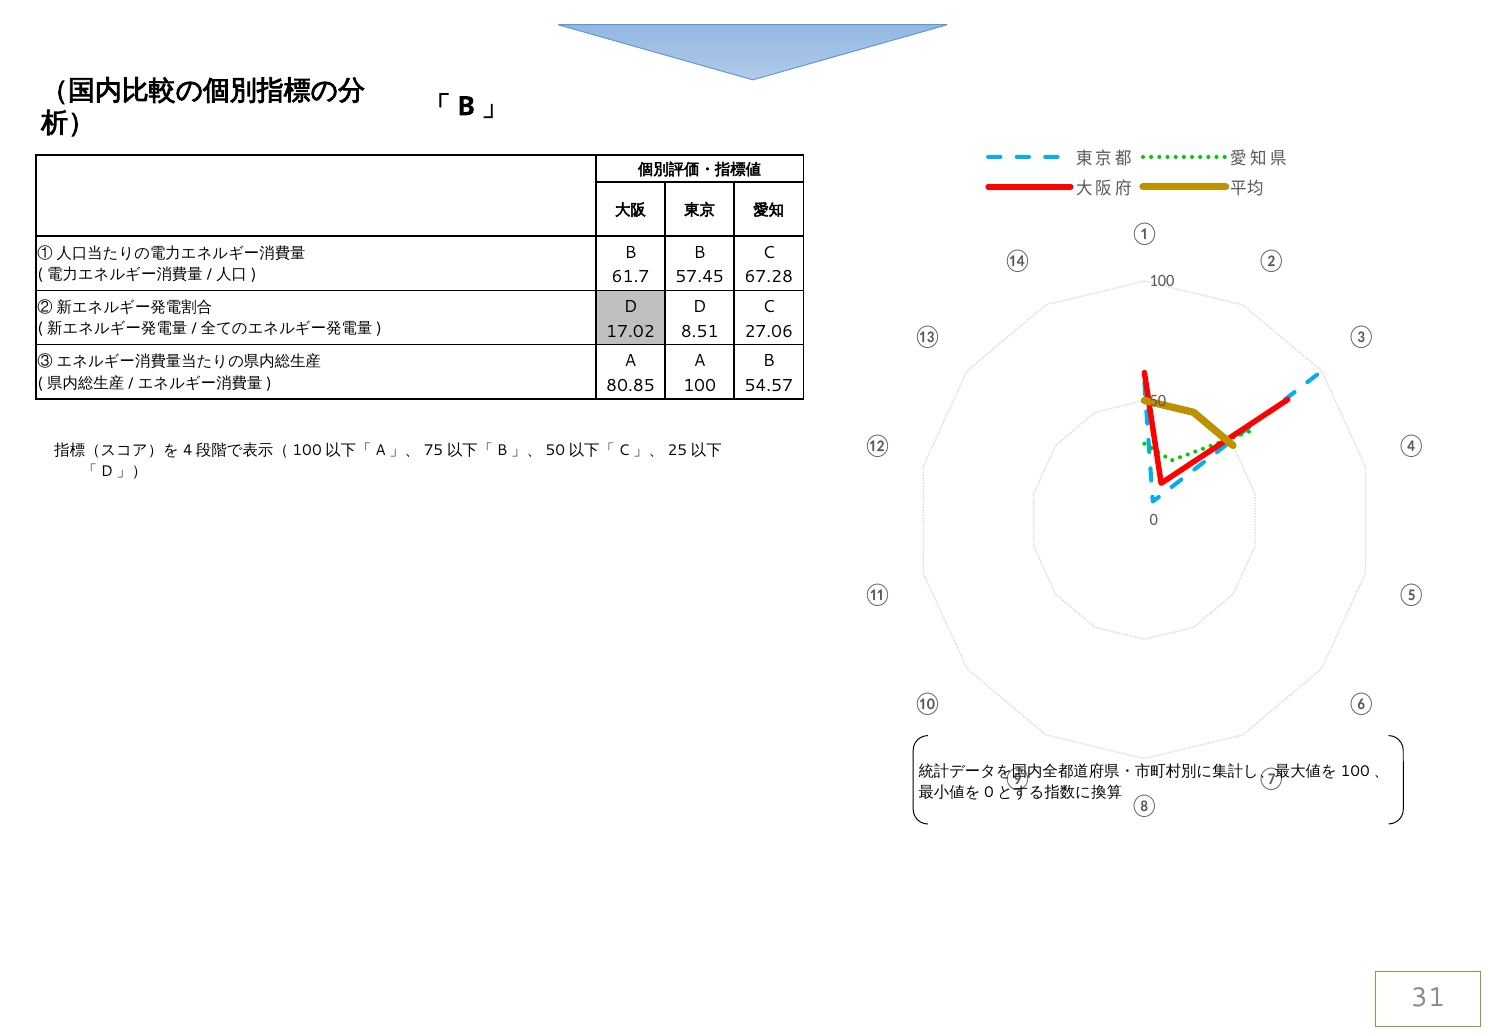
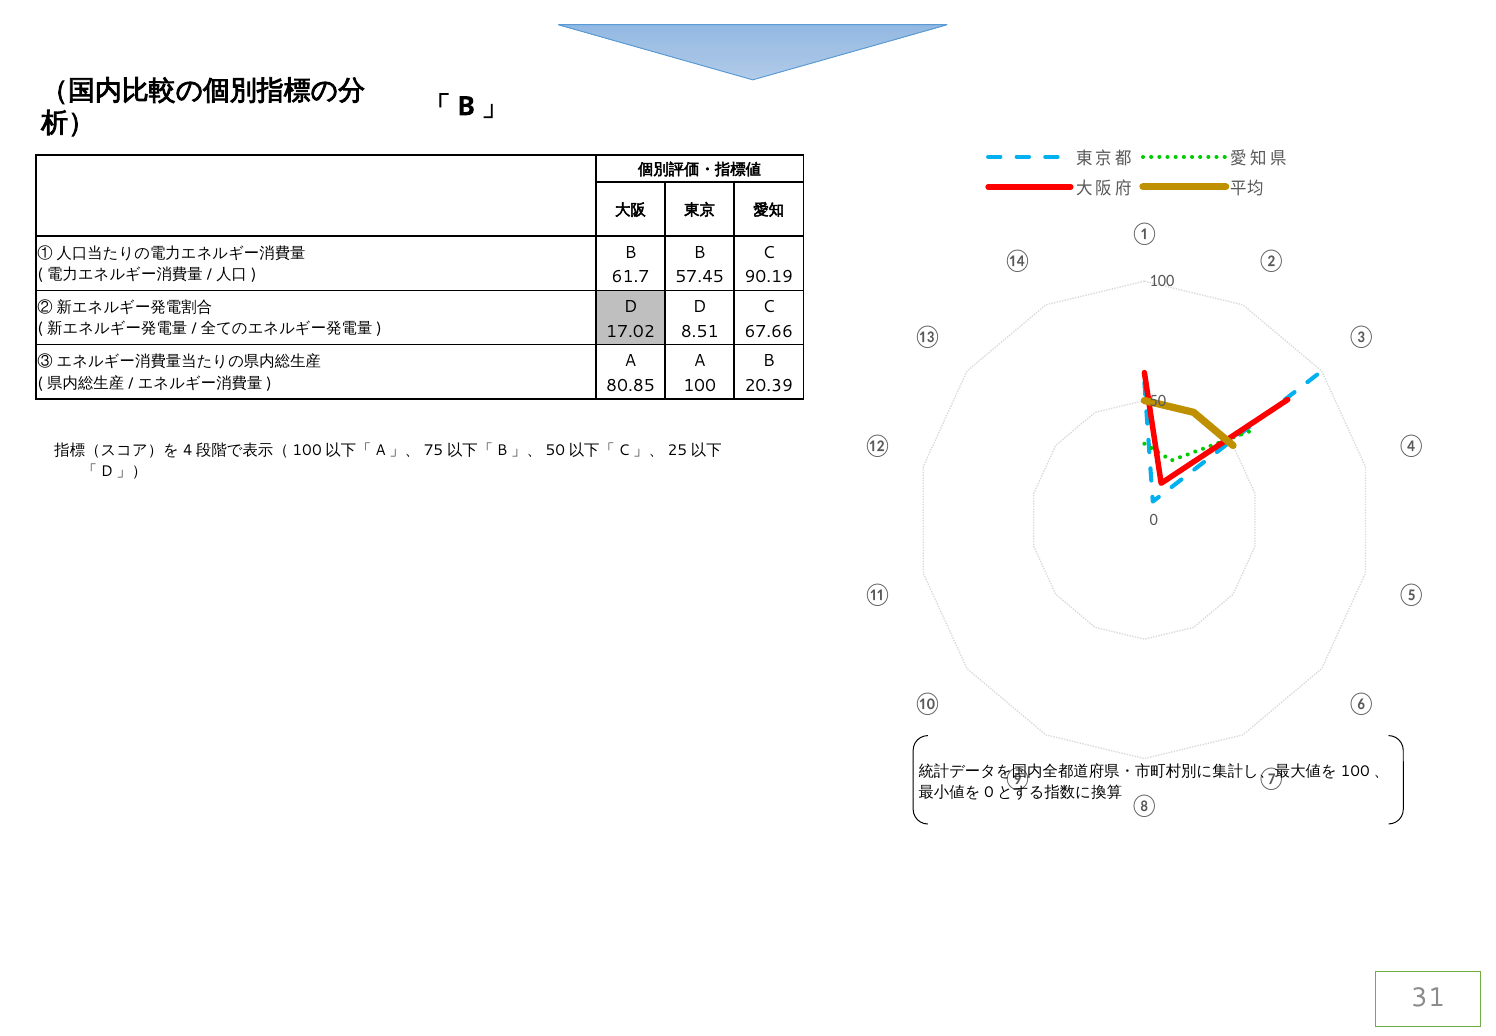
67.28: 67.28 -> 90.19 (769, 277)
27.06: 27.06 -> 67.66 (769, 331)
54.57: 54.57 -> 20.39 (769, 385)
